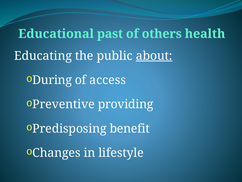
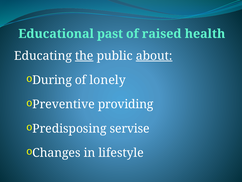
others: others -> raised (162, 34)
the underline: none -> present (84, 56)
access: access -> lonely (108, 80)
benefit: benefit -> servise (130, 128)
